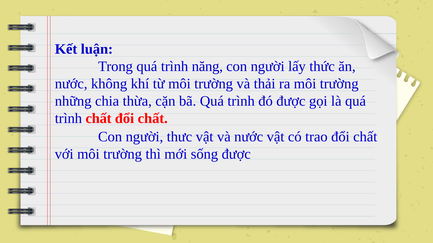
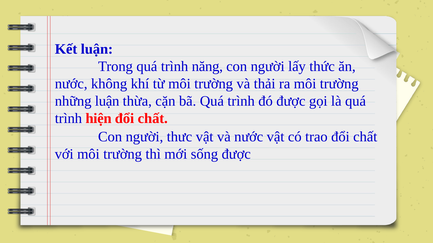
những chia: chia -> luận (107, 101)
trình chất: chất -> hiện (99, 119)
